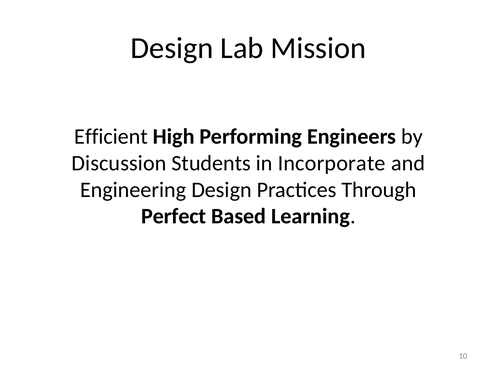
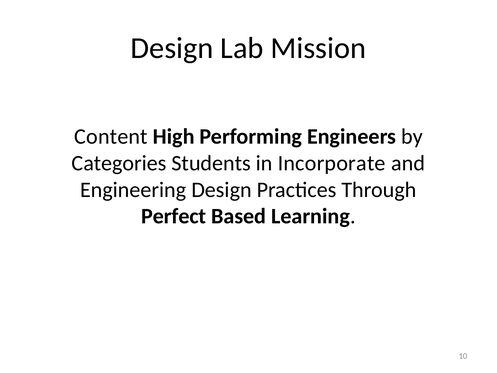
Efficient: Efficient -> Content (111, 137)
Discussion: Discussion -> Categories (119, 163)
